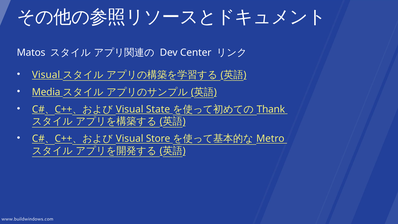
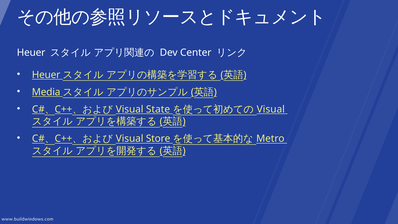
Matos: Matos -> Heuer (31, 53)
Visual: Visual -> Heuer (46, 75)
Thank: Thank -> Visual (271, 109)
